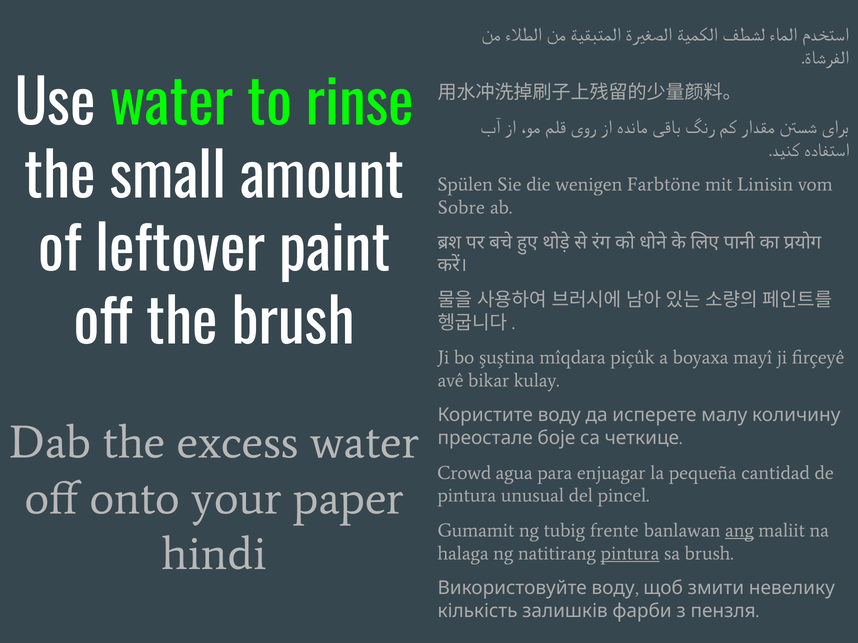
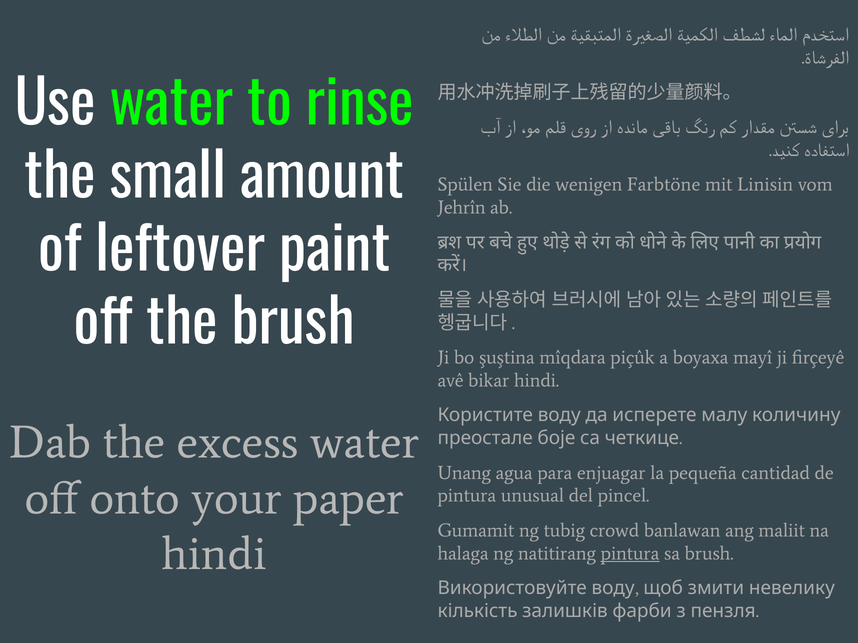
Sobre: Sobre -> Jehrîn (462, 208)
bikar kulay: kulay -> hindi (537, 381)
Crowd: Crowd -> Unang (464, 473)
frente: frente -> crowd (614, 531)
ang underline: present -> none (739, 531)
